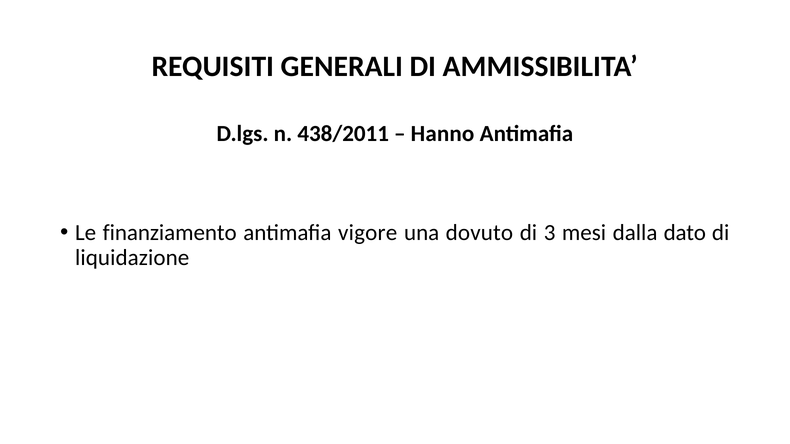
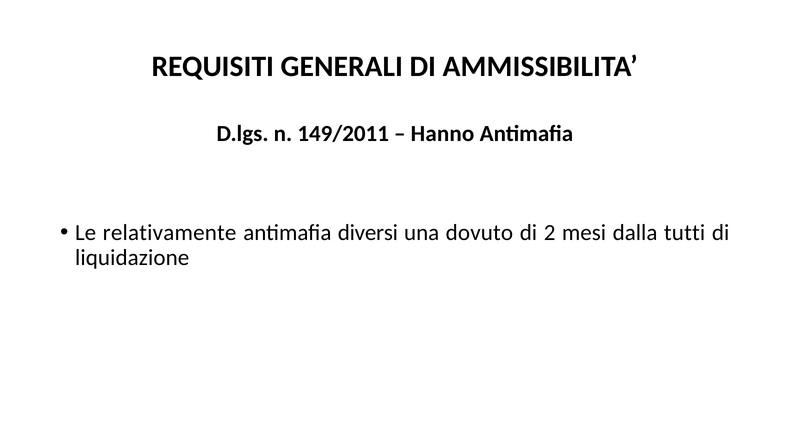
438/2011: 438/2011 -> 149/2011 (343, 134)
finanziamento: finanziamento -> relativamente (170, 233)
vigore: vigore -> diversi (368, 233)
3: 3 -> 2 (550, 233)
dato: dato -> tutti (685, 233)
